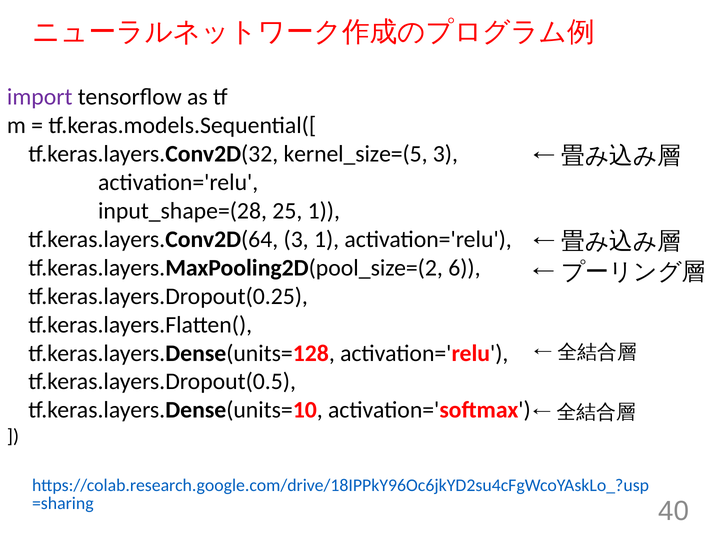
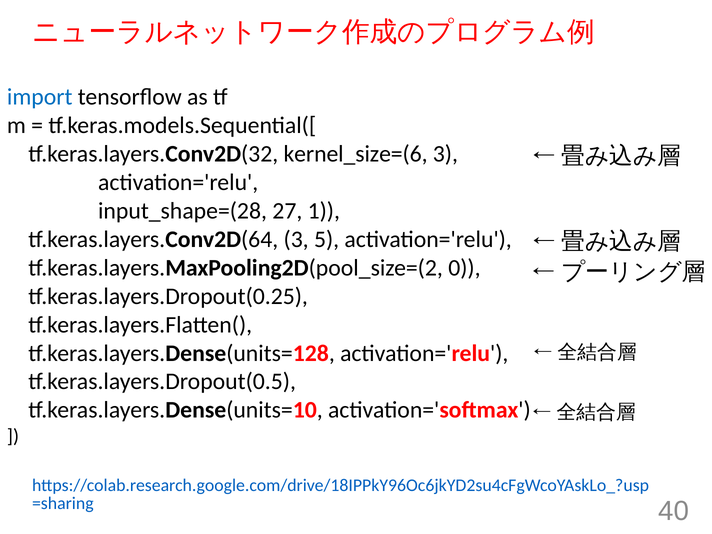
import colour: purple -> blue (40, 97)
kernel_size=(5: kernel_size=(5 -> kernel_size=(6 (356, 154)
25: 25 -> 27 (287, 211)
3 1: 1 -> 5 (327, 239)
6: 6 -> 0 (464, 268)
